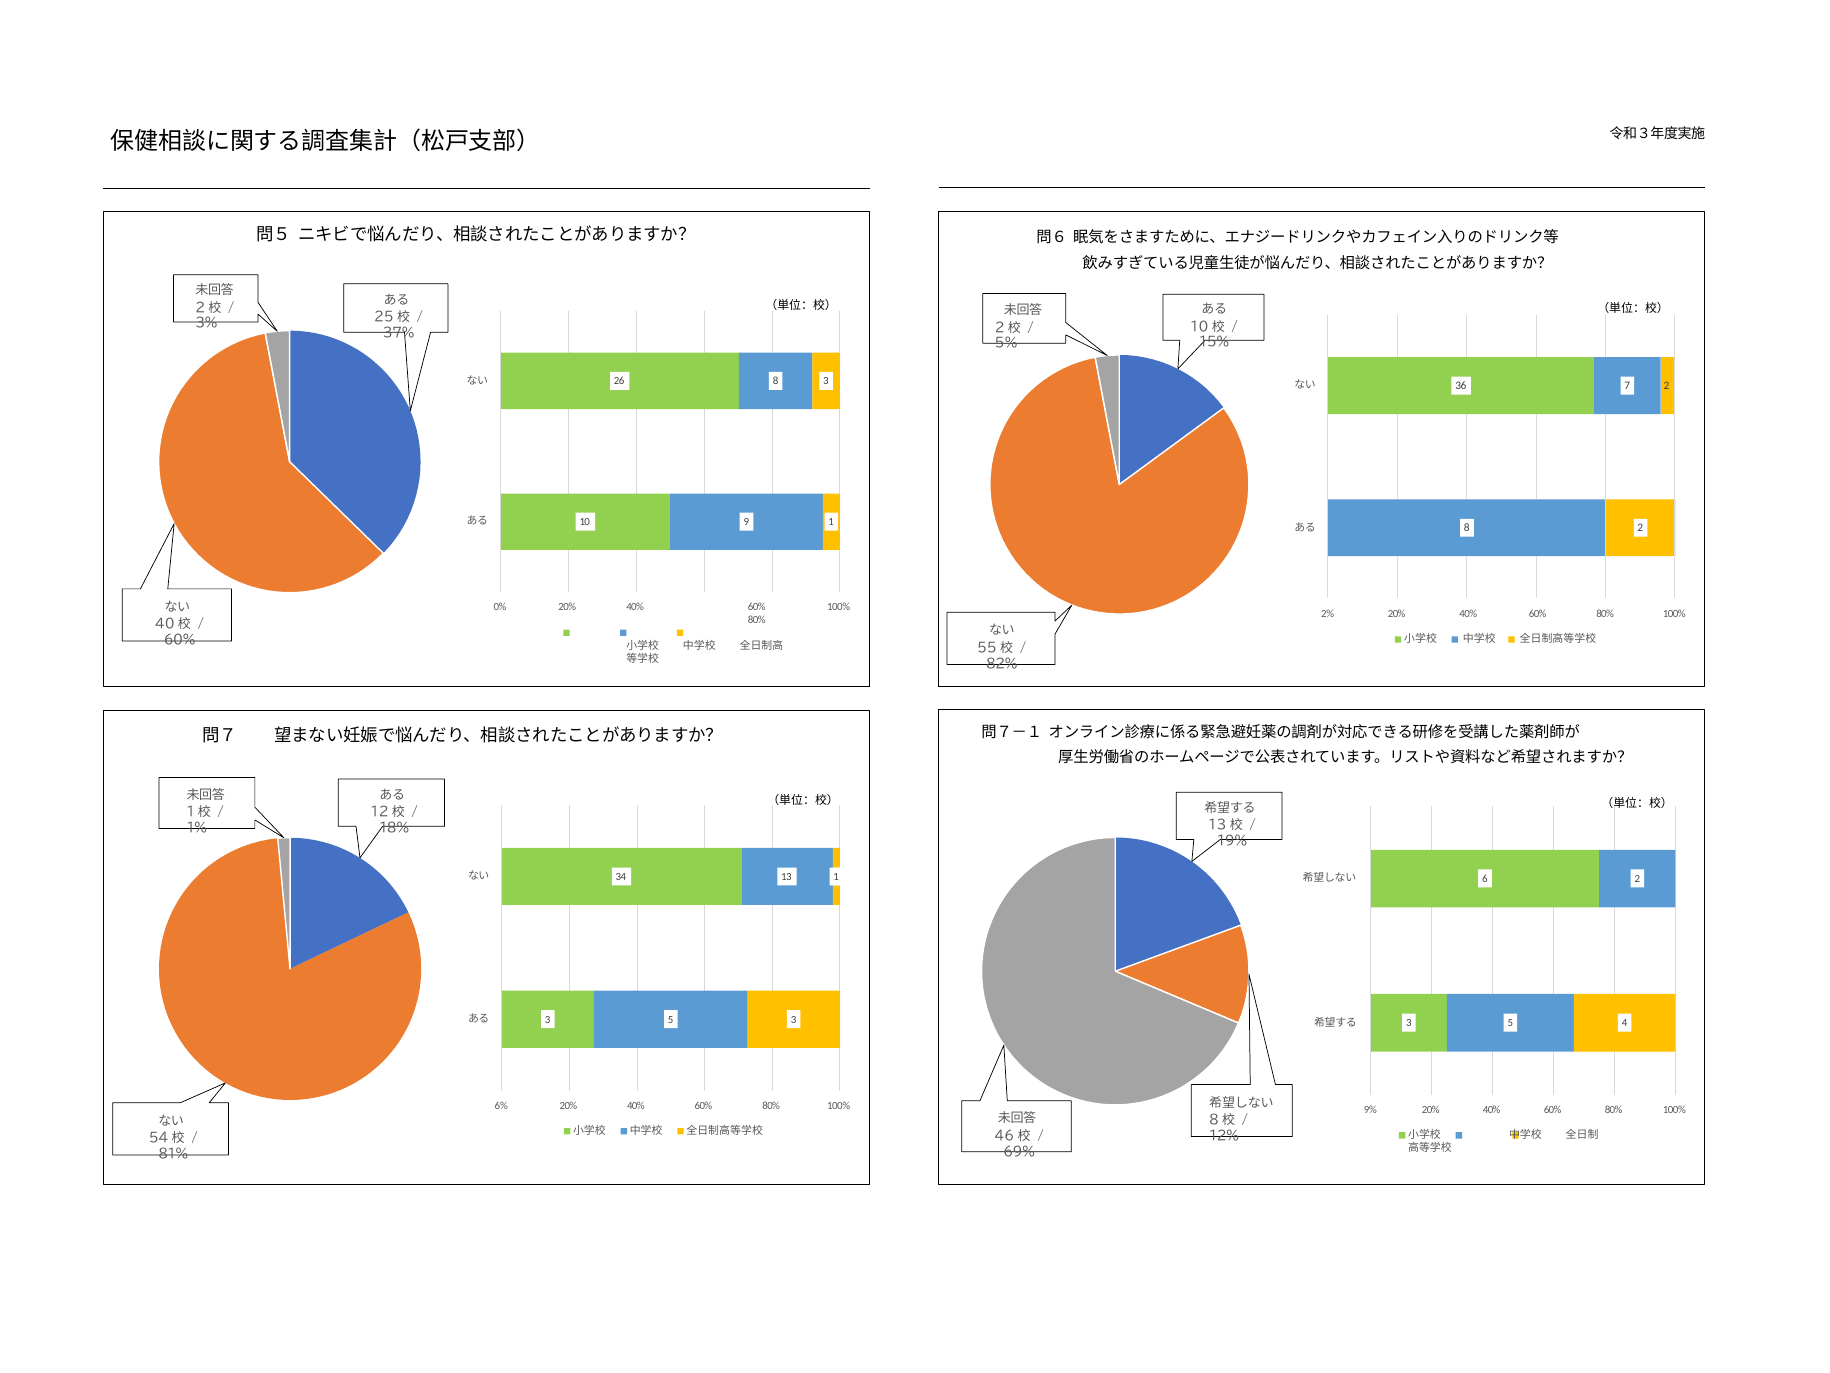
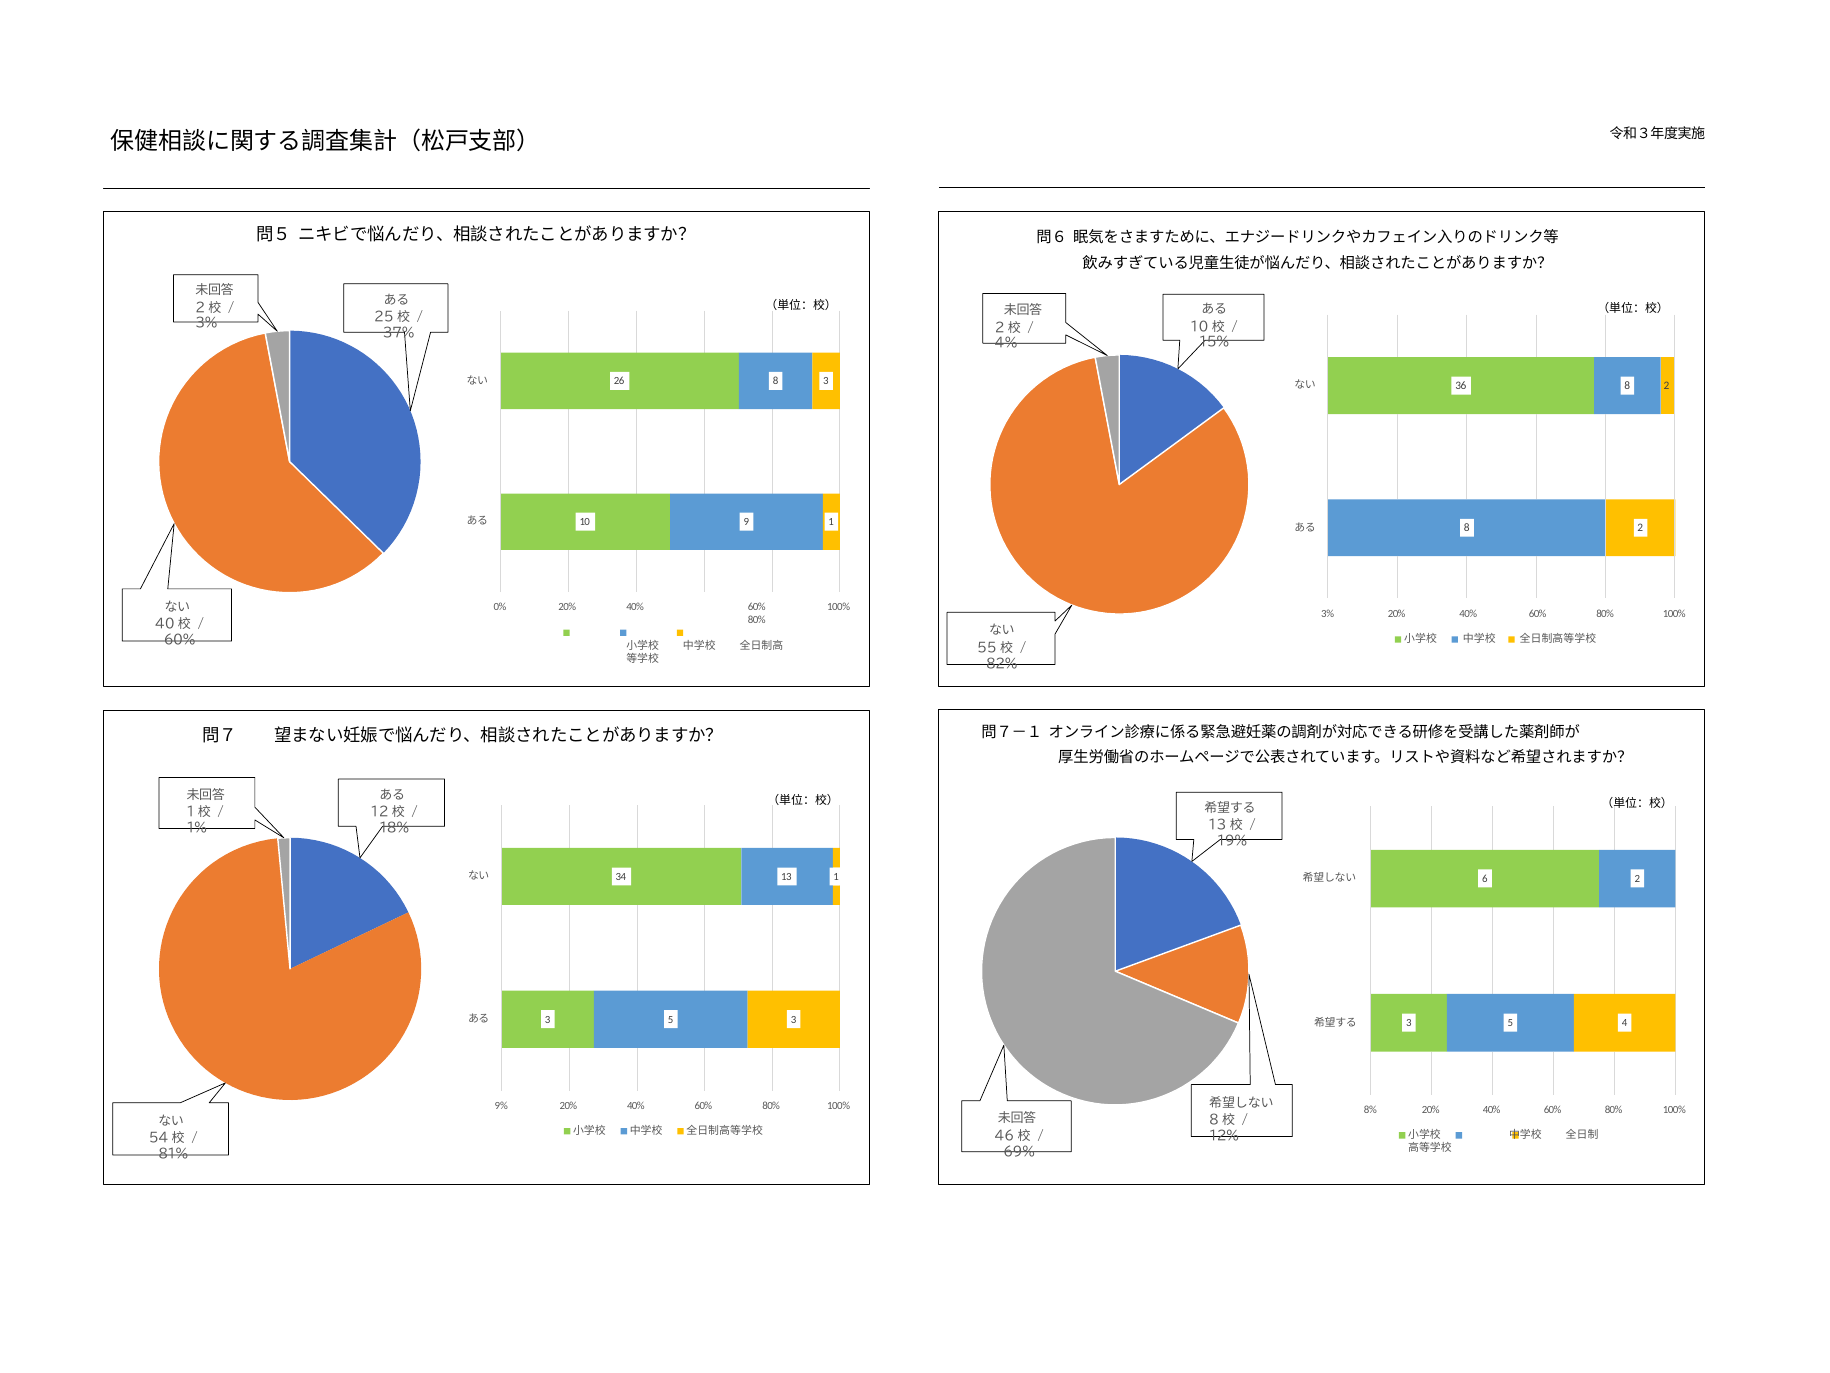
5%: 5% -> 4% (1006, 343)
36 7: 7 -> 8 (1627, 386)
2%: 2% -> 3% (1328, 613)
6%: 6% -> 9% (501, 1105)
9%: 9% -> 8% (1370, 1109)
